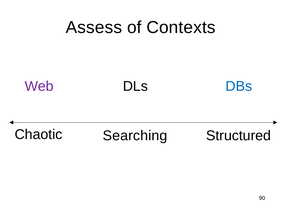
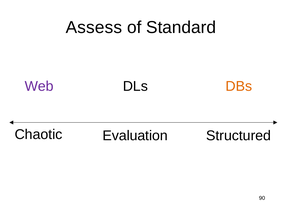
Contexts: Contexts -> Standard (181, 27)
DBs colour: blue -> orange (239, 86)
Searching: Searching -> Evaluation (135, 135)
